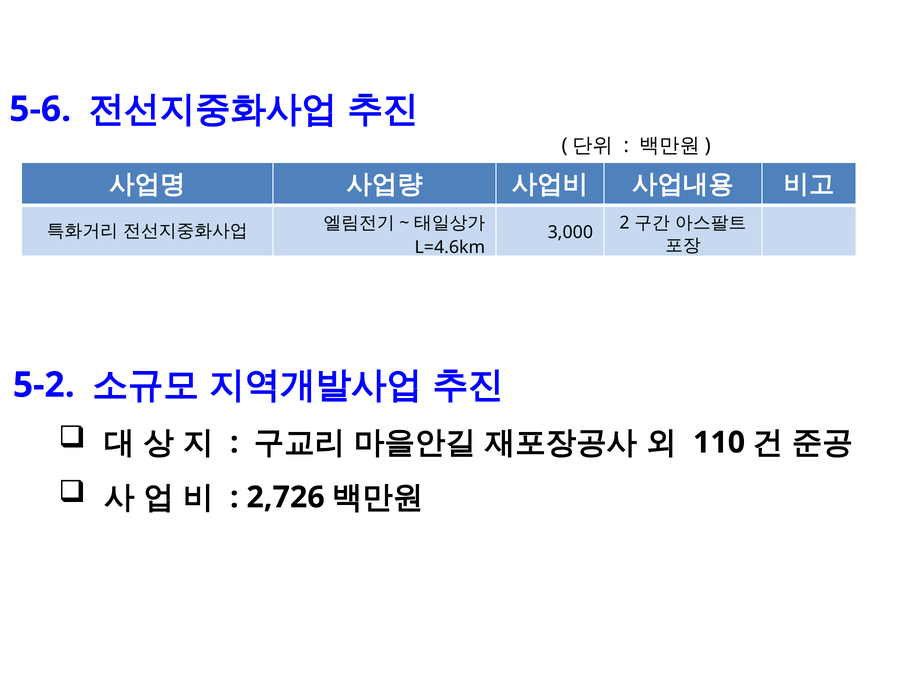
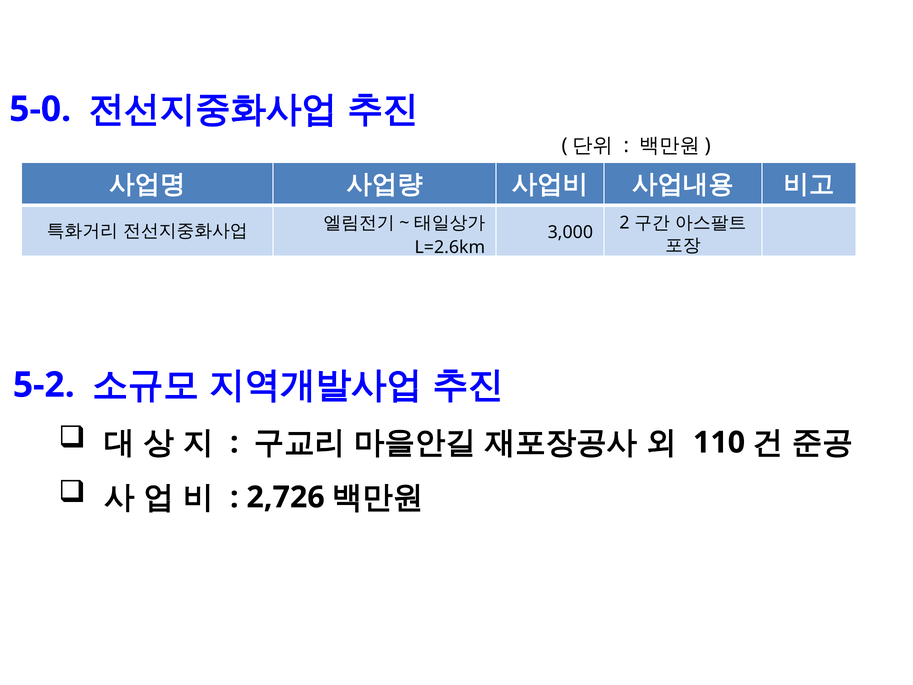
5-6: 5-6 -> 5-0 (40, 109)
L=4.6km: L=4.6km -> L=2.6km (450, 247)
